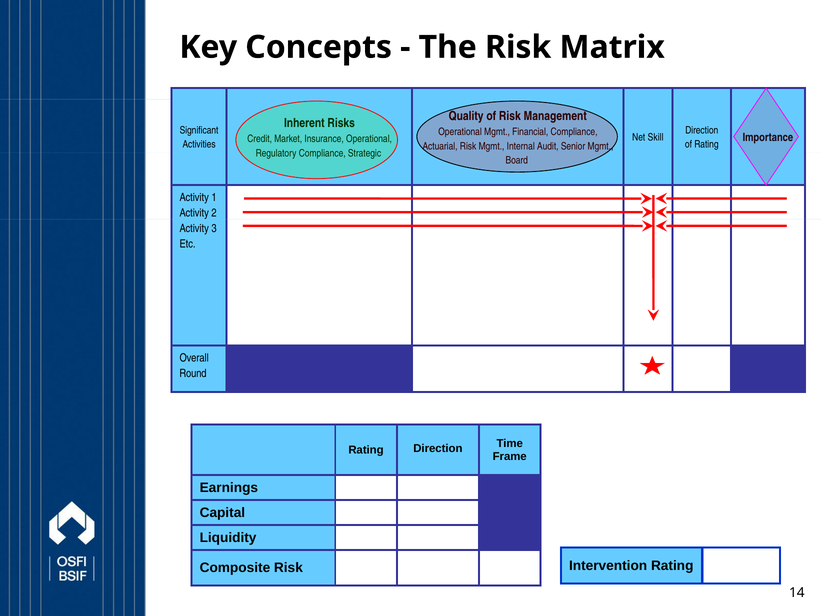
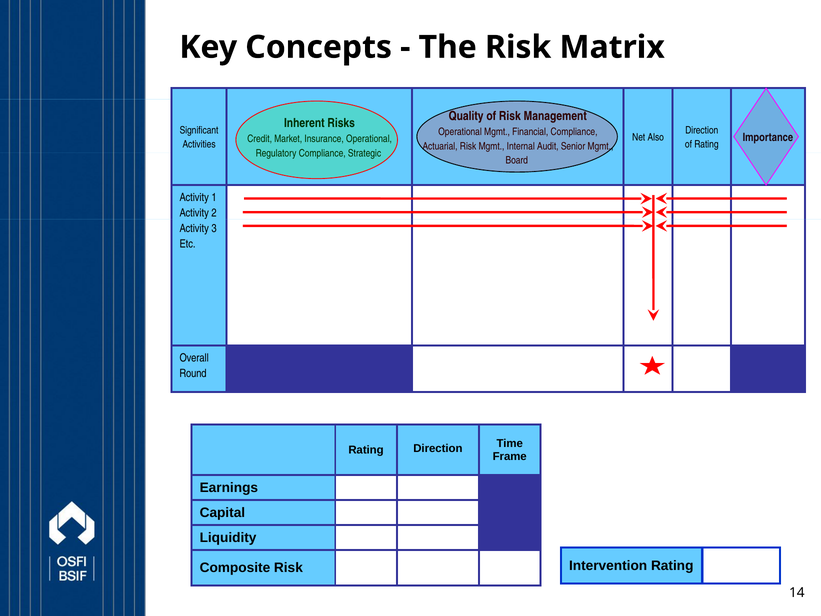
Skill: Skill -> Also (656, 137)
